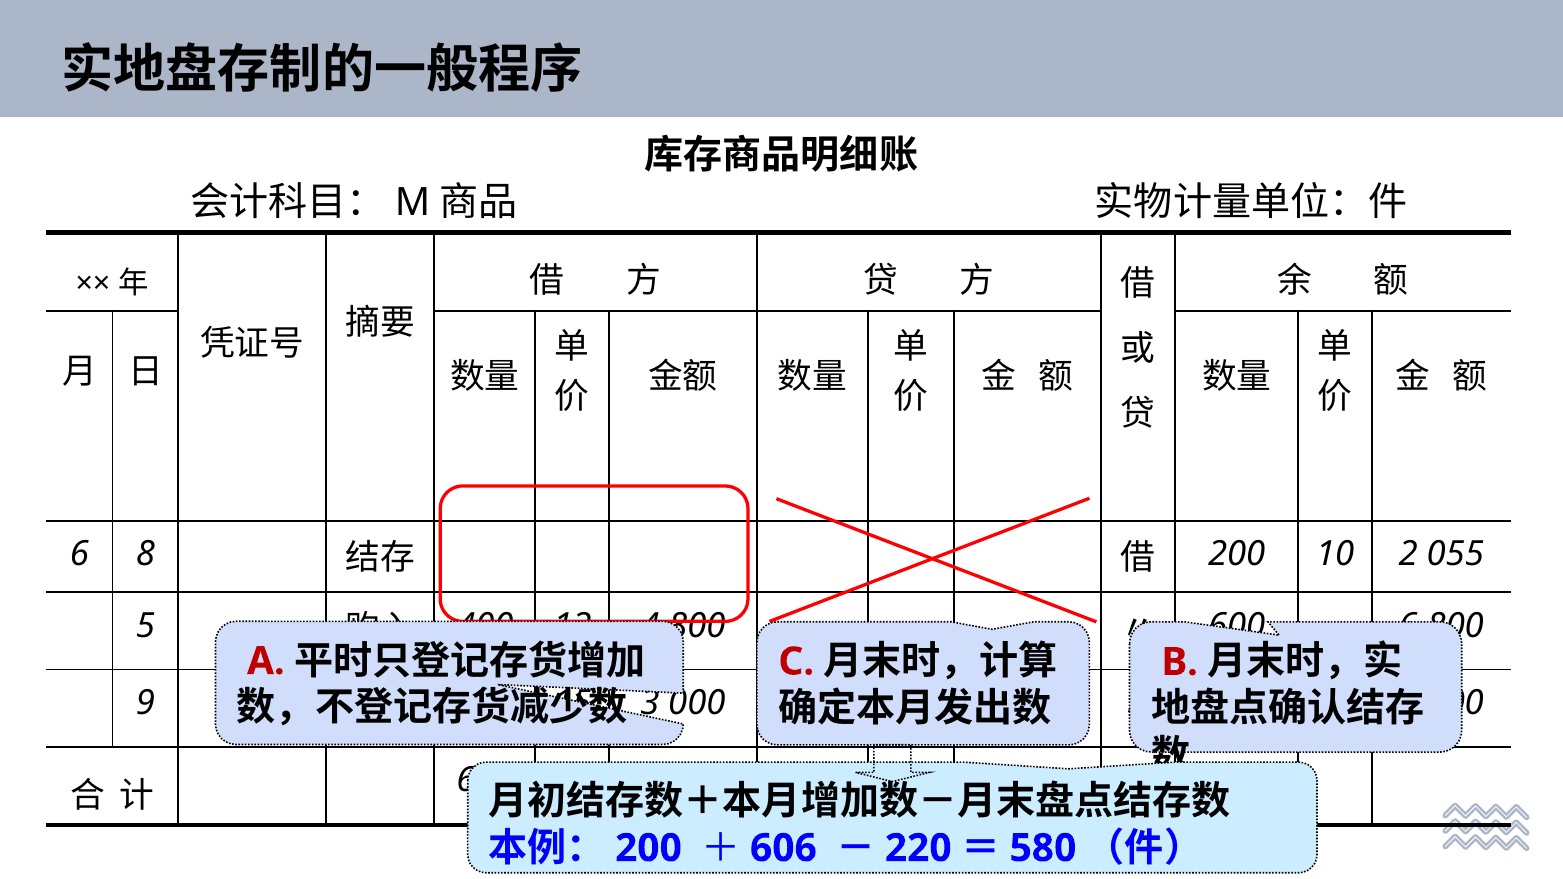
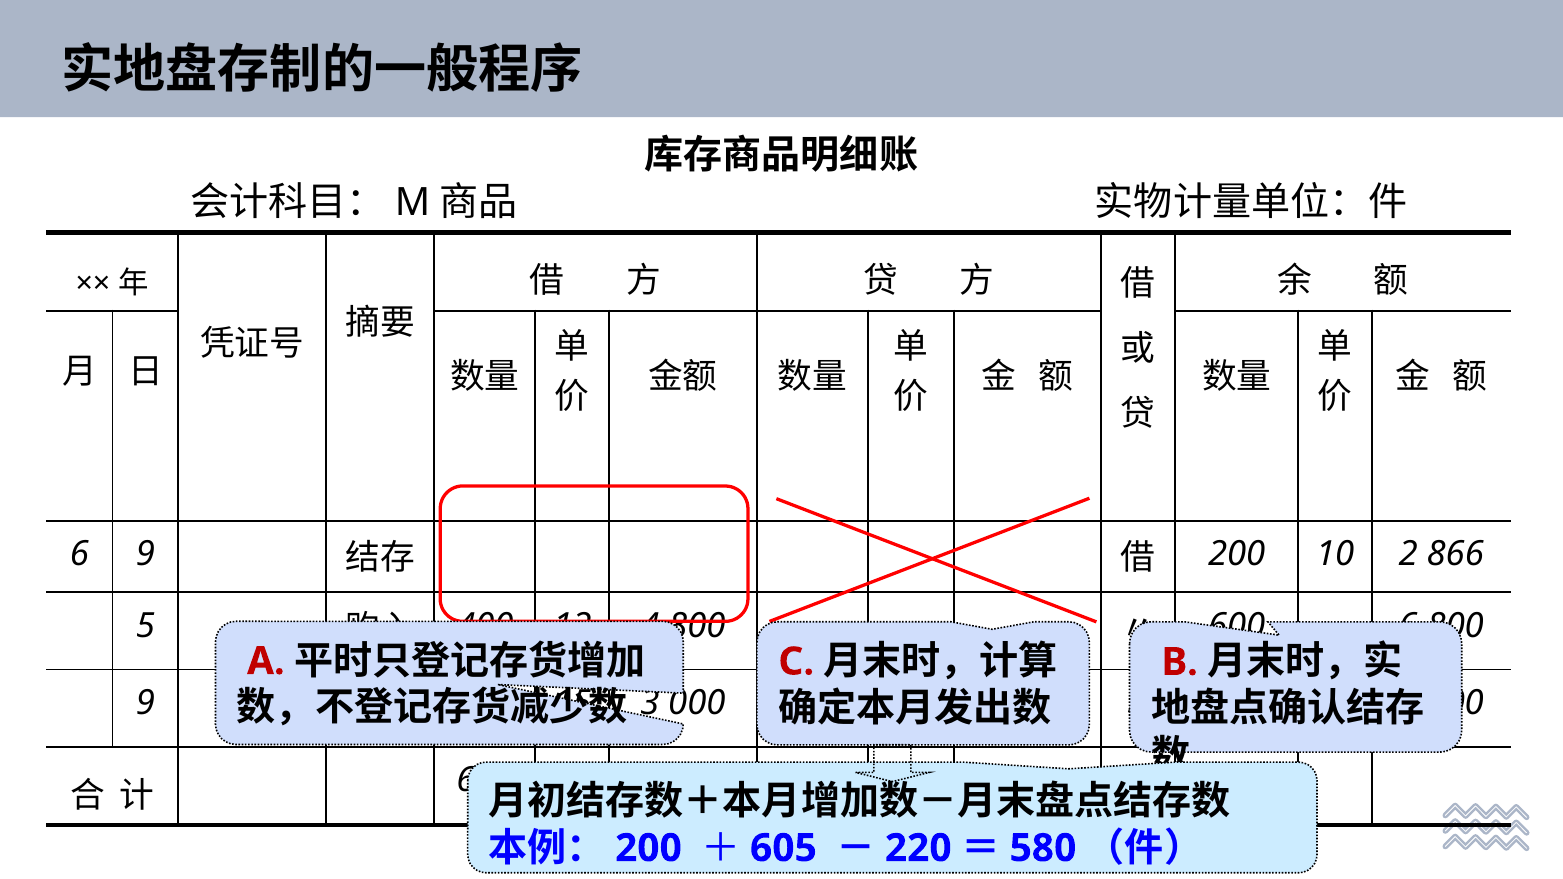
6 8: 8 -> 9 (145, 555)
055: 055 -> 866 (1455, 555)
606: 606 -> 605 (783, 848)
